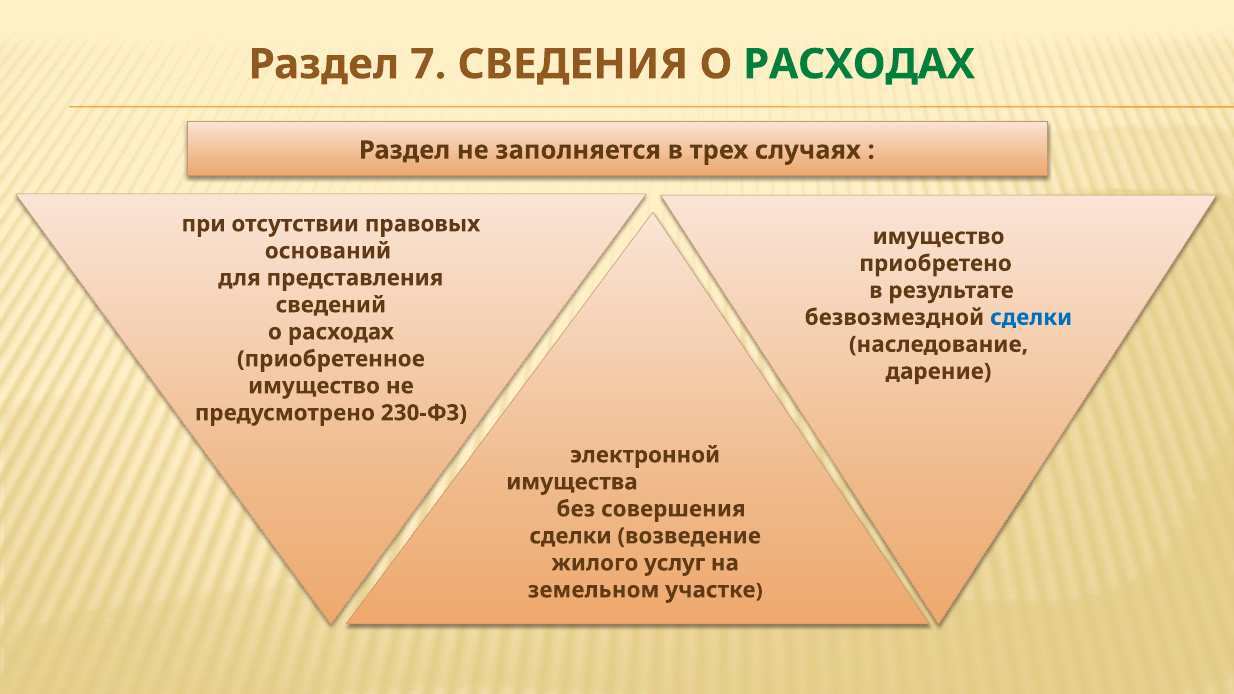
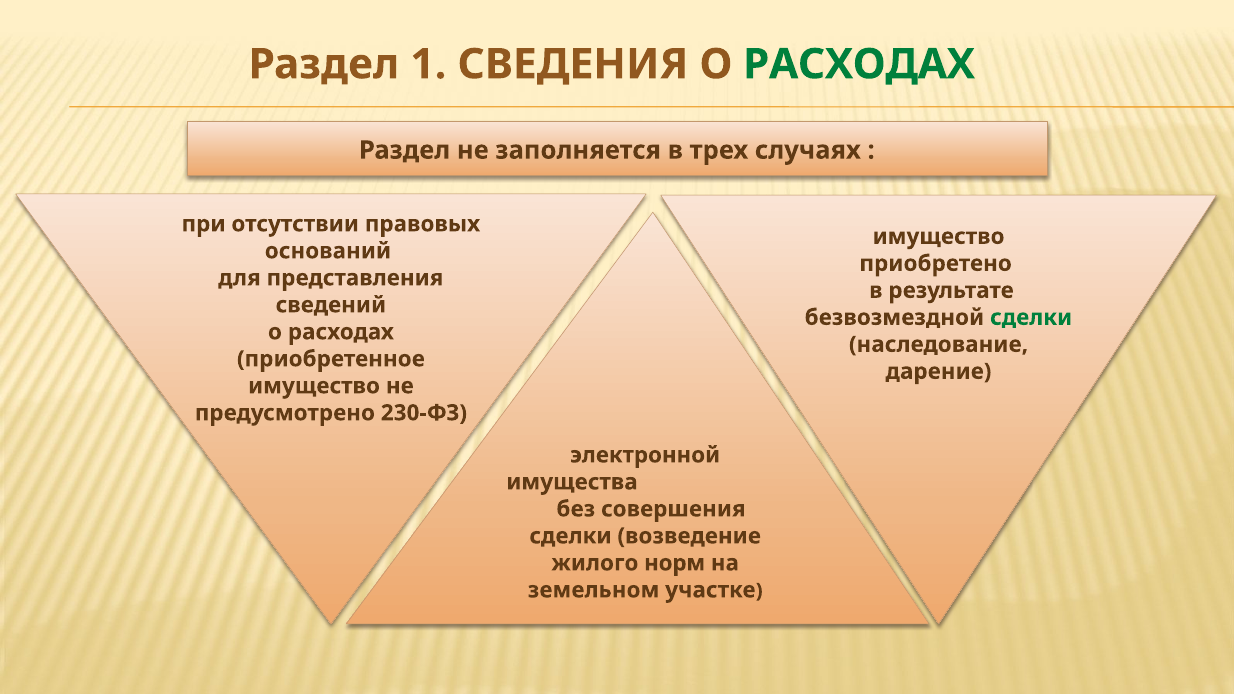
7: 7 -> 1 (428, 64)
сделки colour: blue -> green (1031, 317)
услуг: услуг -> норм (675, 563)
